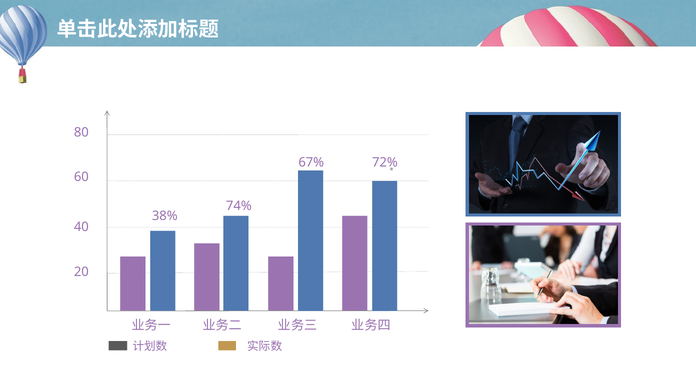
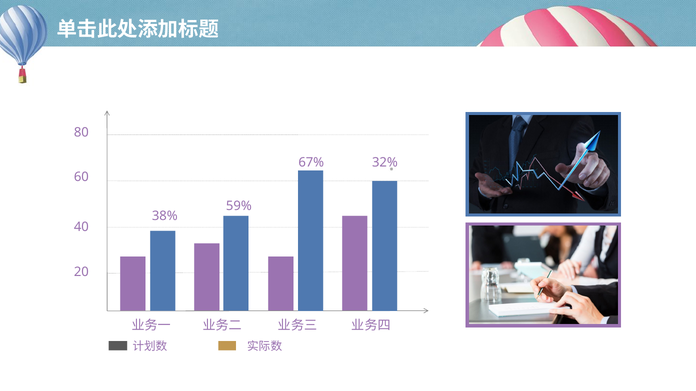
72%: 72% -> 32% (385, 163)
74%: 74% -> 59% (239, 206)
